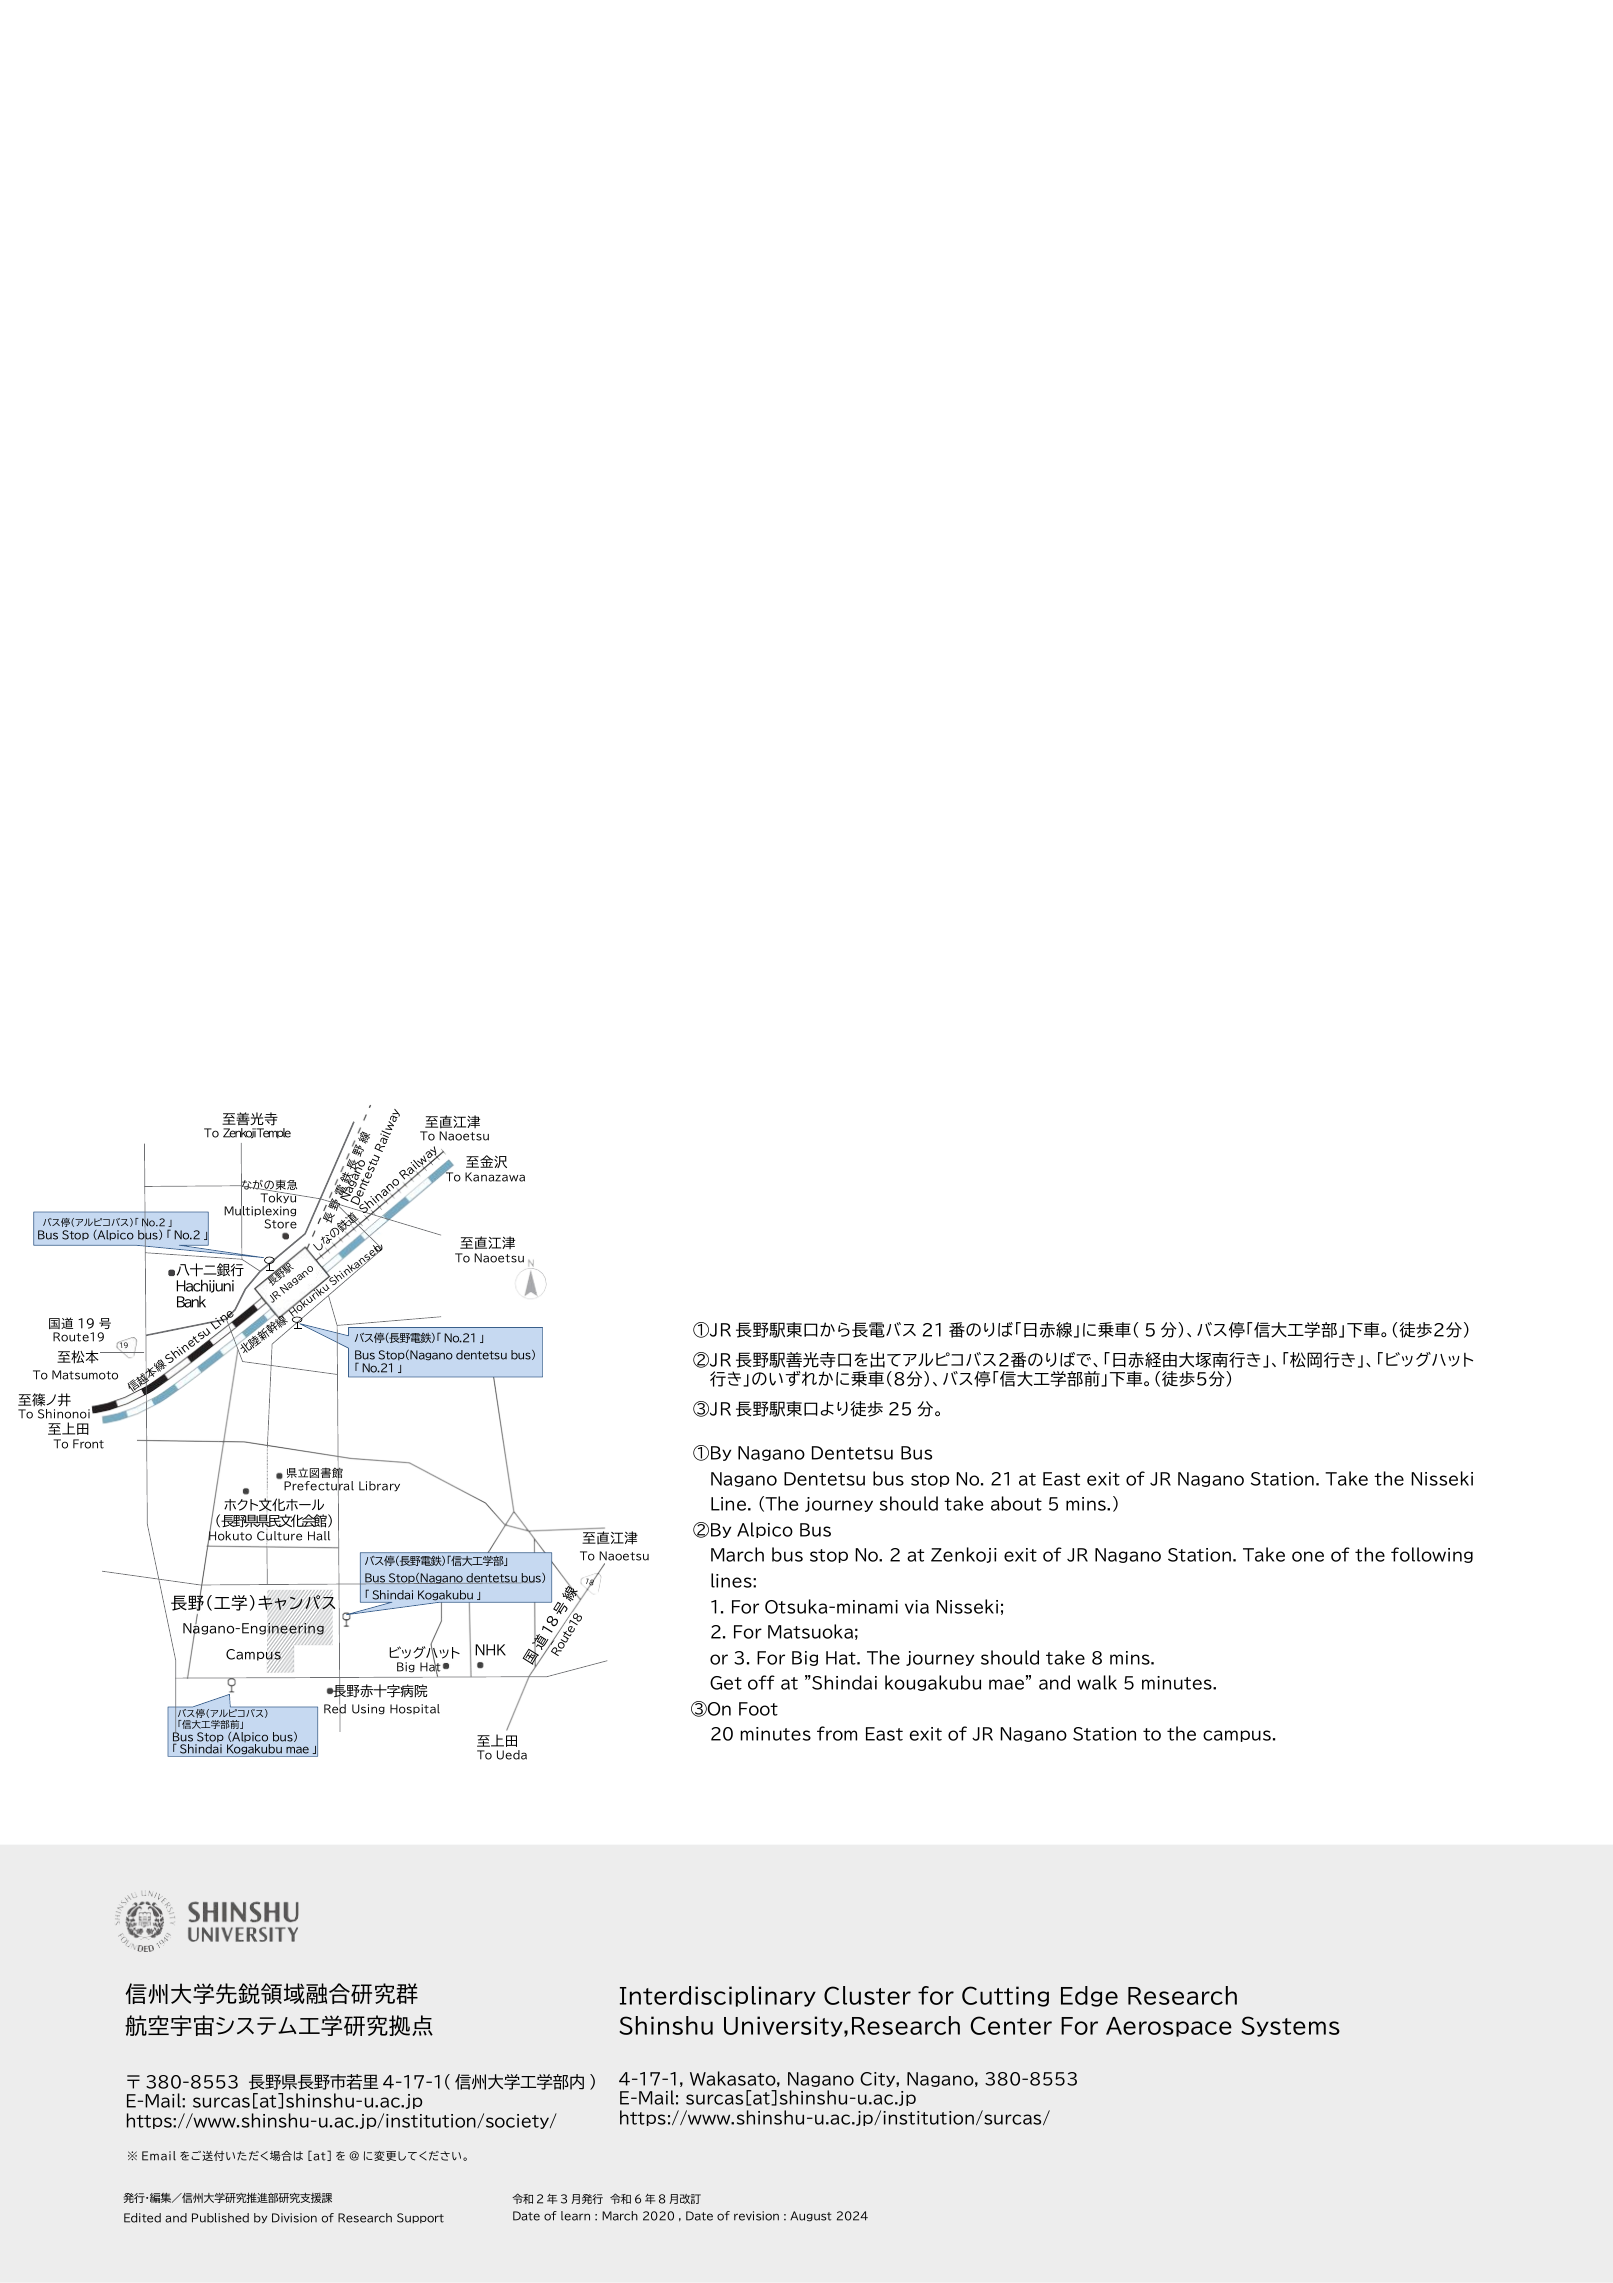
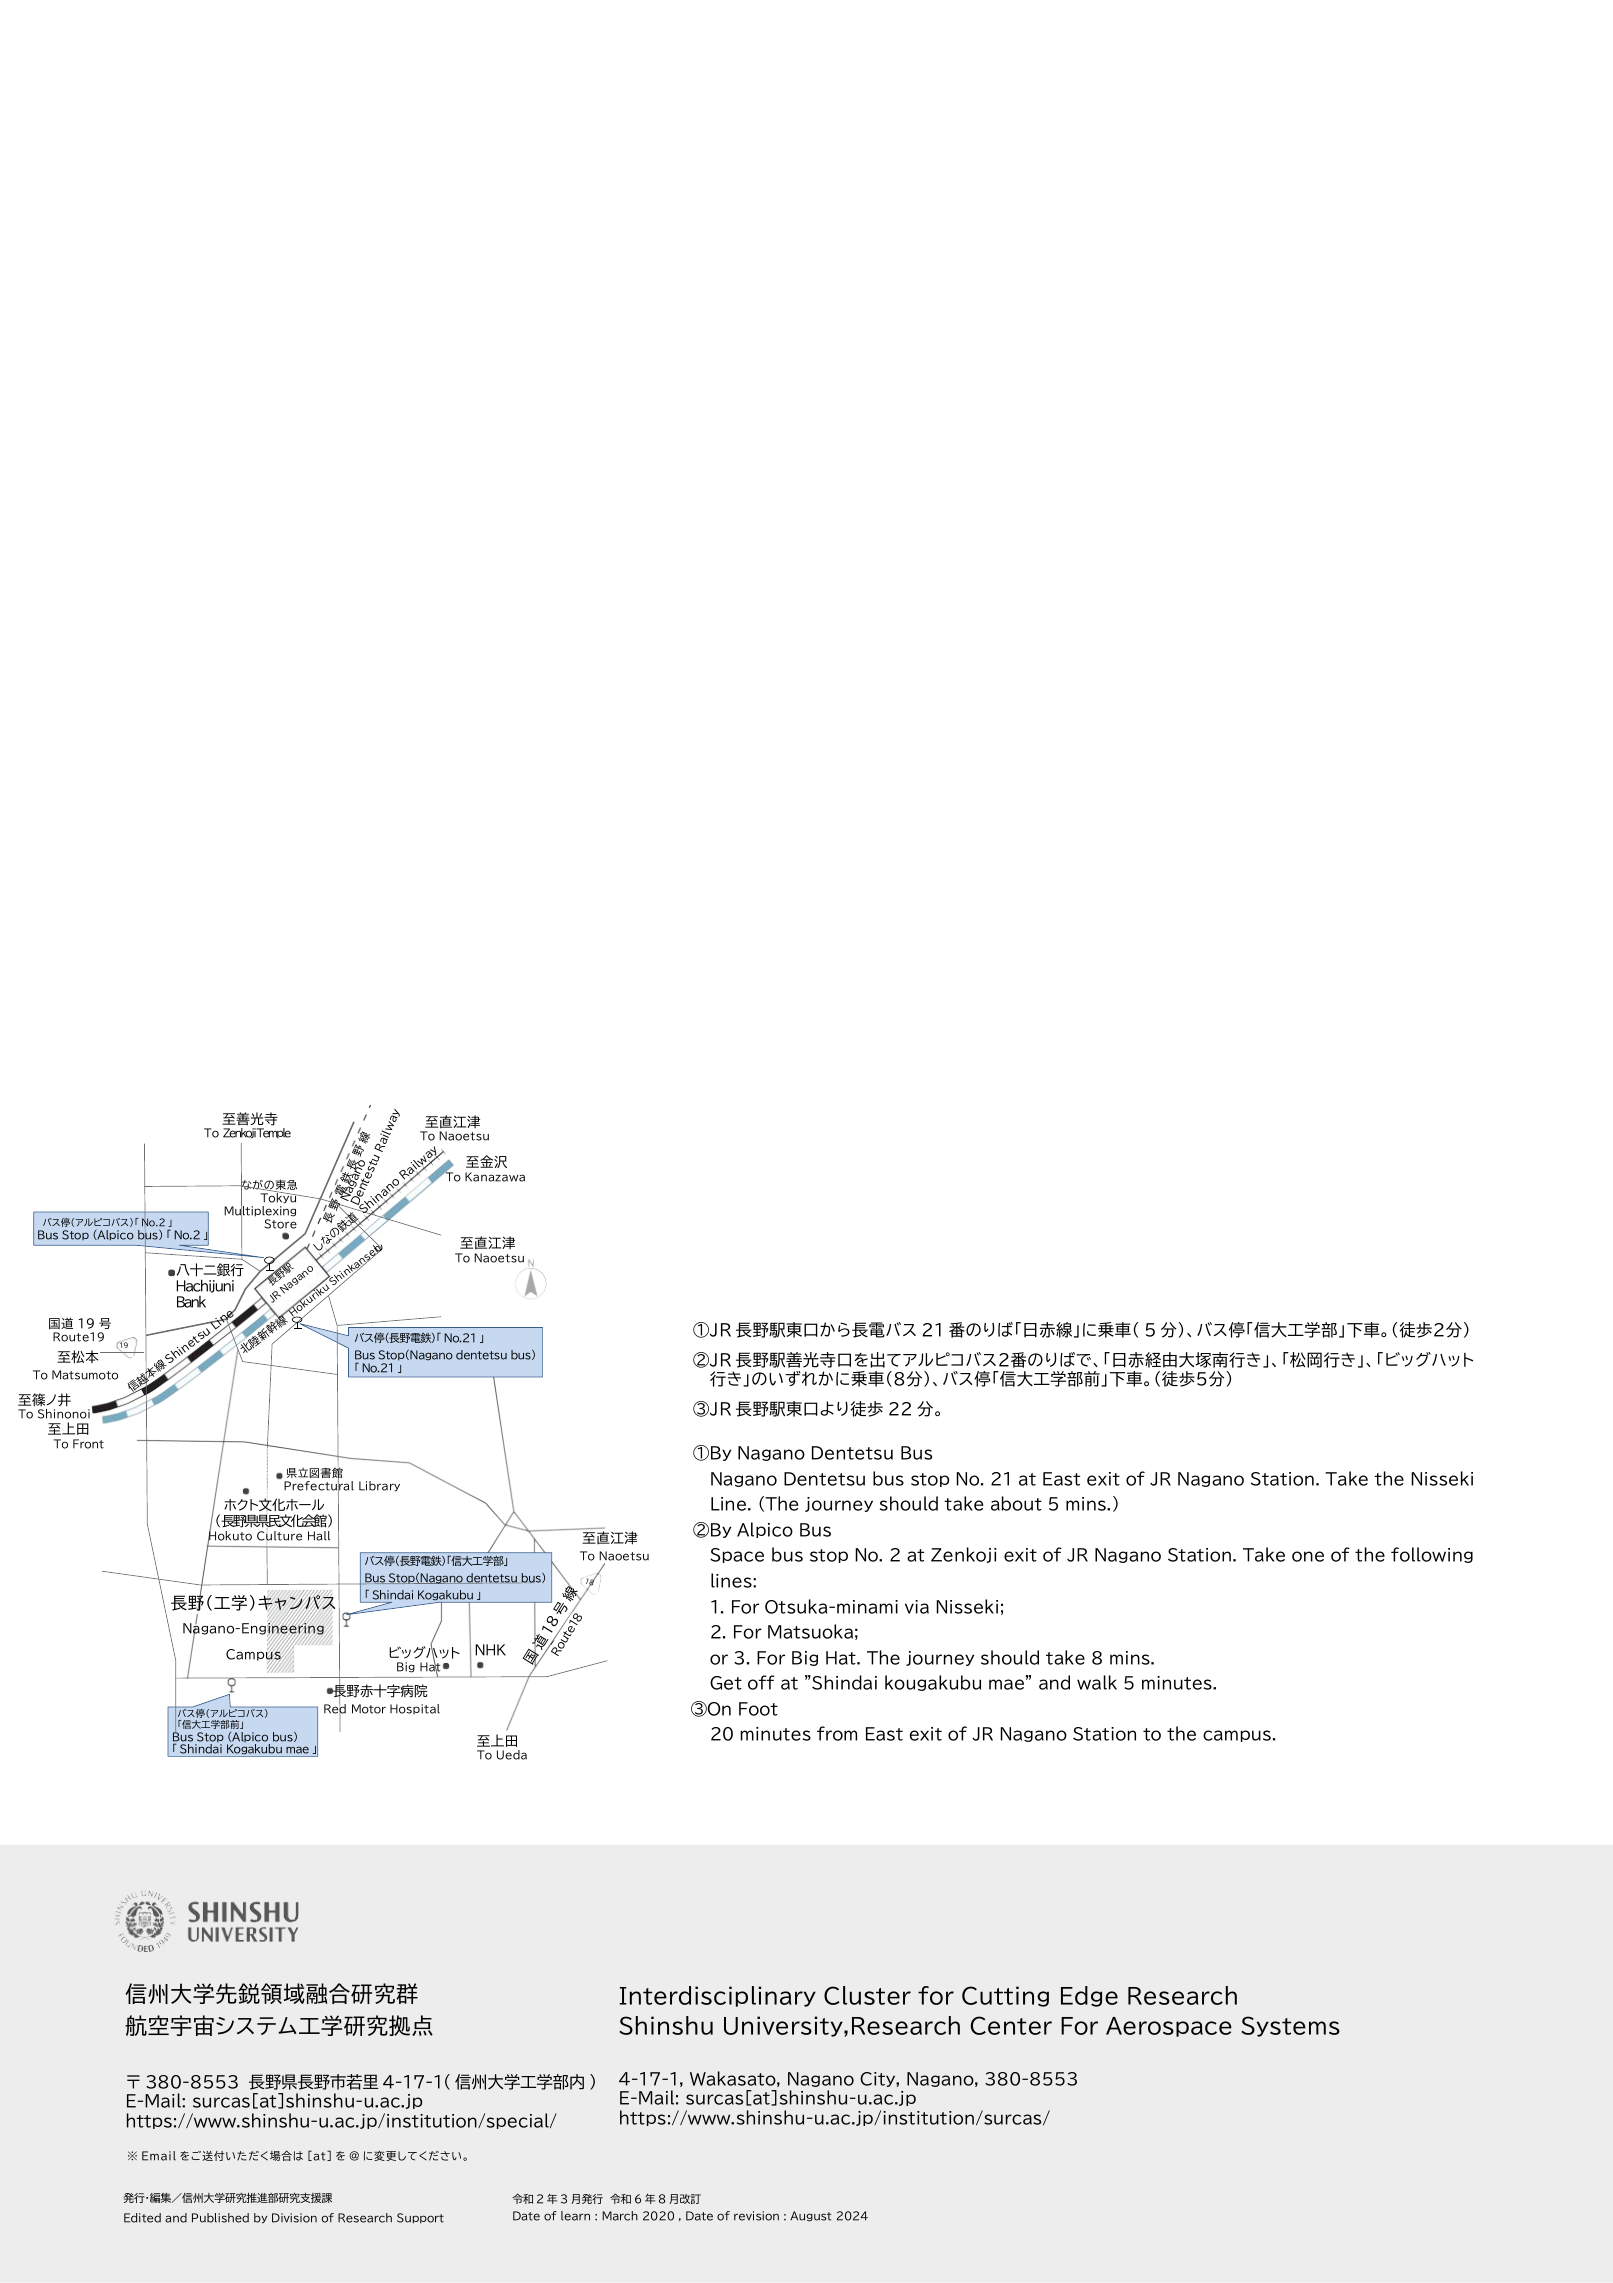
25: 25 -> 22 (900, 1410)
March: March -> Space (738, 1556)
Using: Using -> Motor (368, 1709)
https://www.shinshu-u.ac.jp/institution/society/: https://www.shinshu-u.ac.jp/institution/society/ -> https://www.shinshu-u.ac.jp/institution/special/ (341, 2122)
